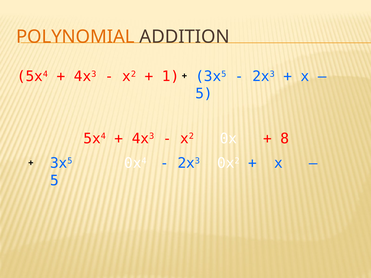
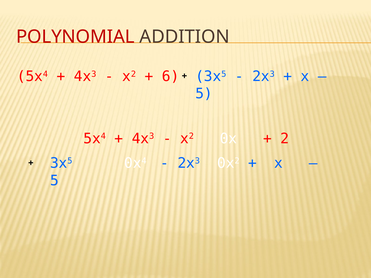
POLYNOMIAL colour: orange -> red (75, 37)
1: 1 -> 6 (171, 76)
8: 8 -> 2 (285, 139)
